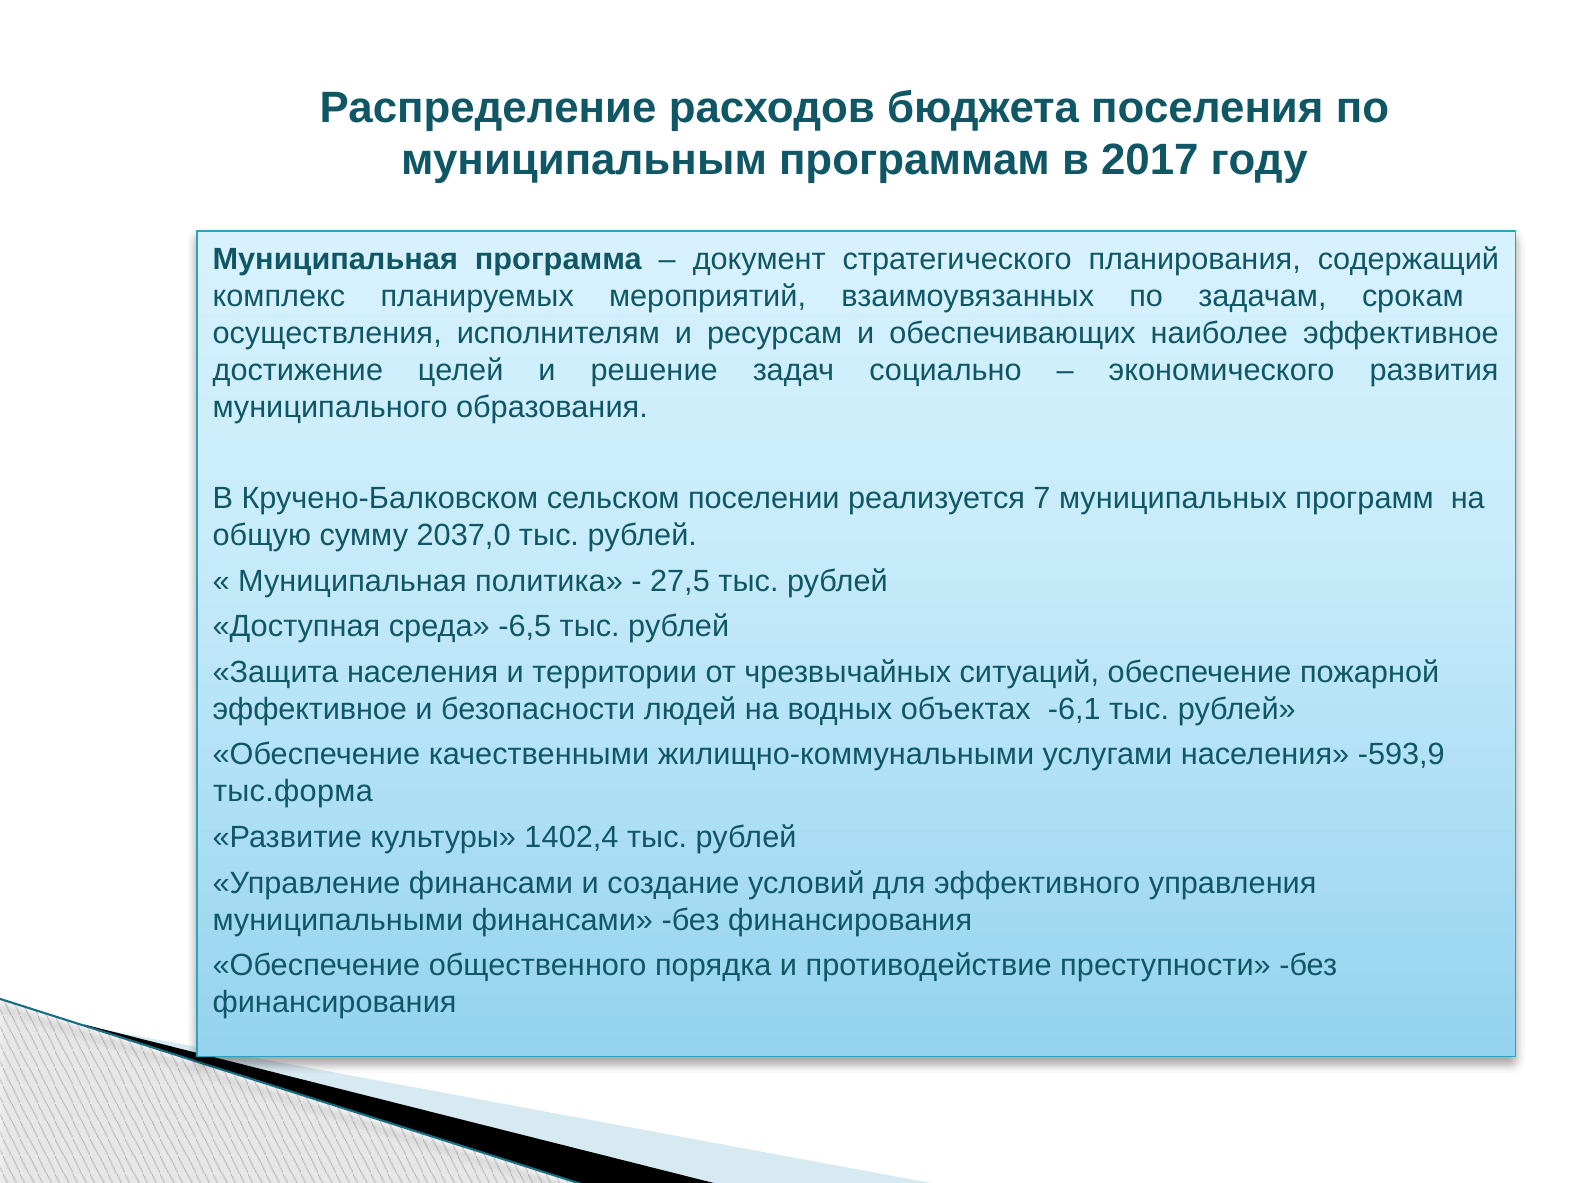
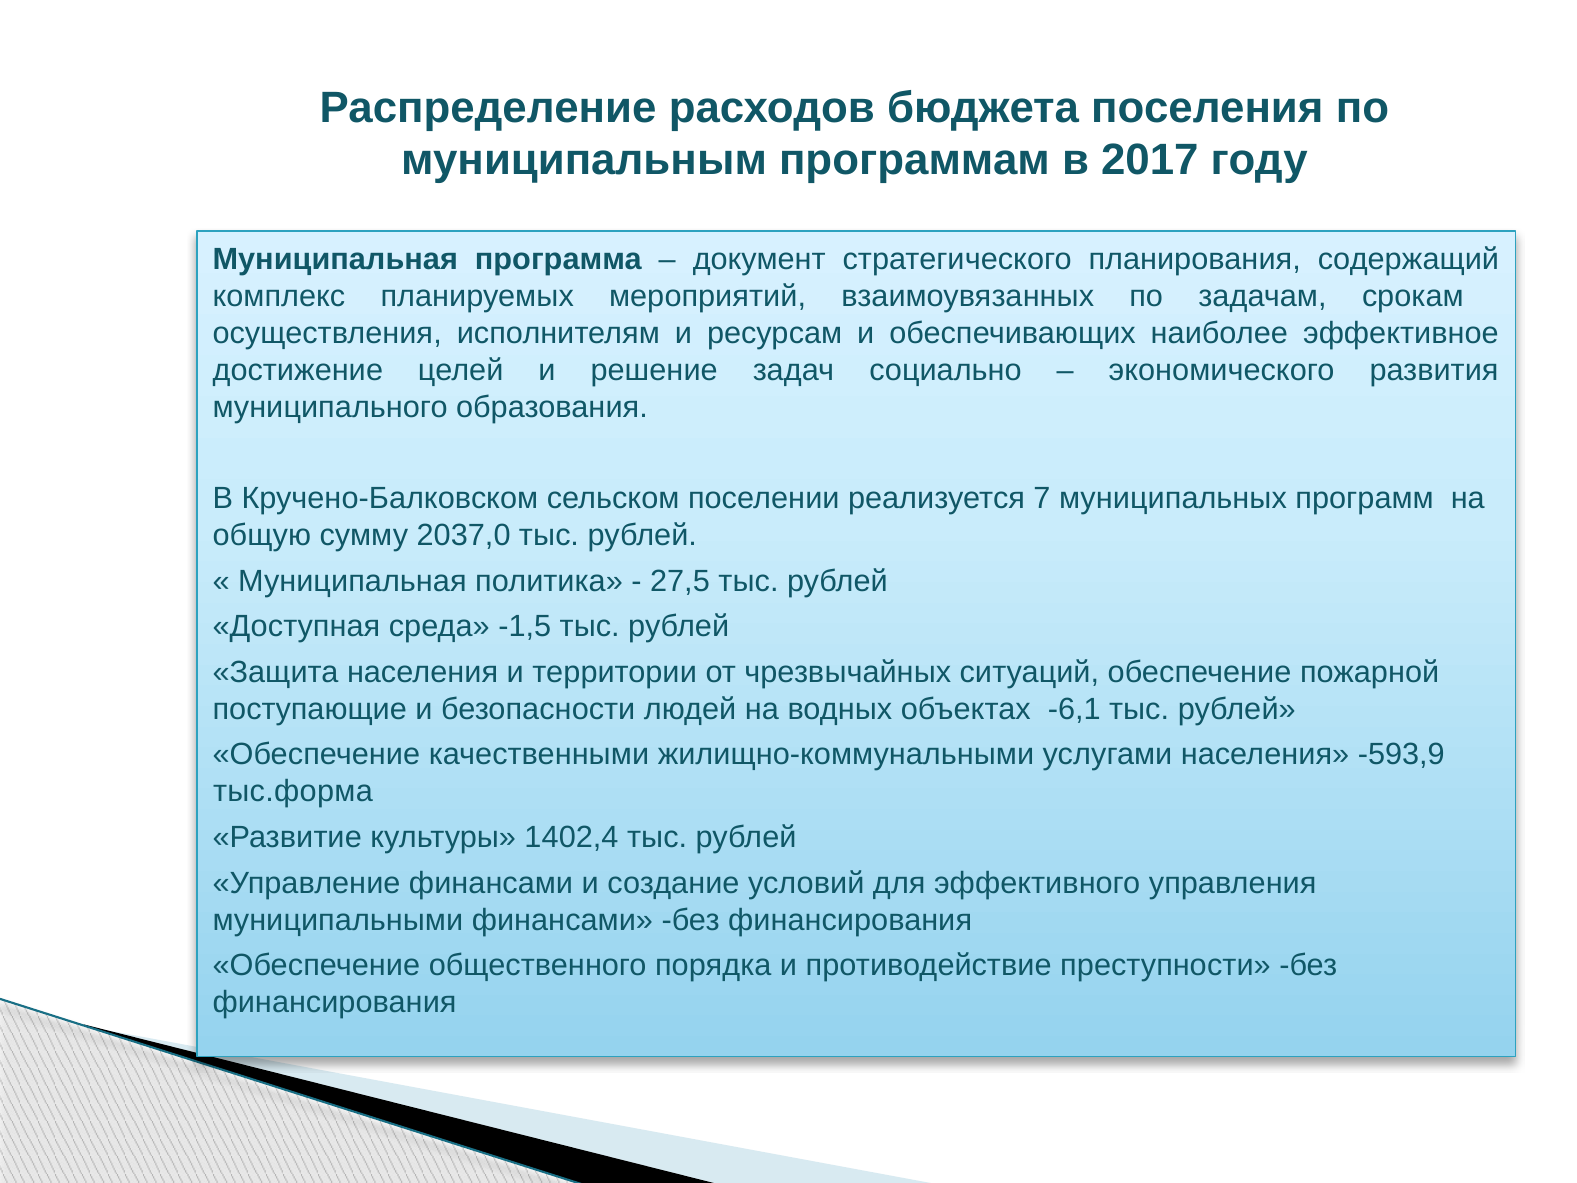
-6,5: -6,5 -> -1,5 (525, 627)
эффективное: эффективное -> поступающие (310, 709)
